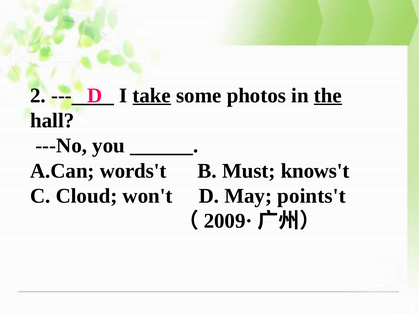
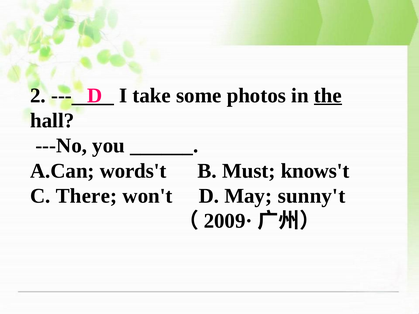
take underline: present -> none (152, 96)
Cloud: Cloud -> There (86, 196)
points't: points't -> sunny't (312, 196)
